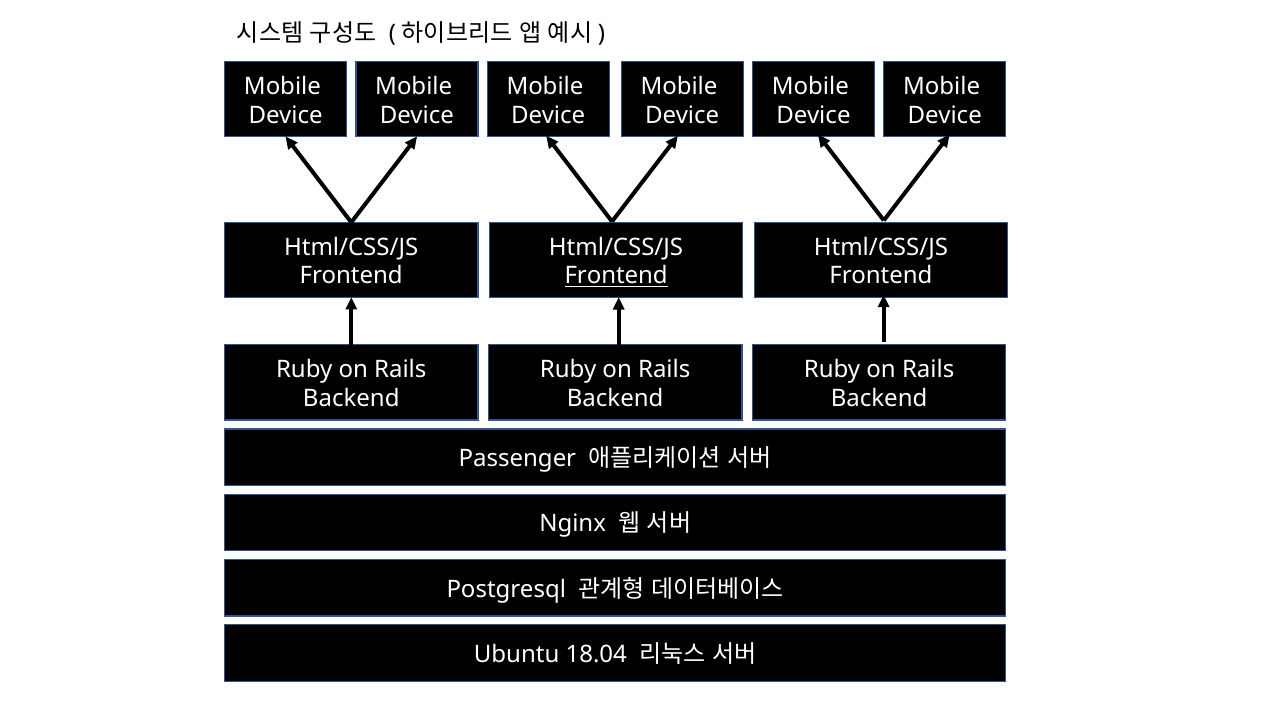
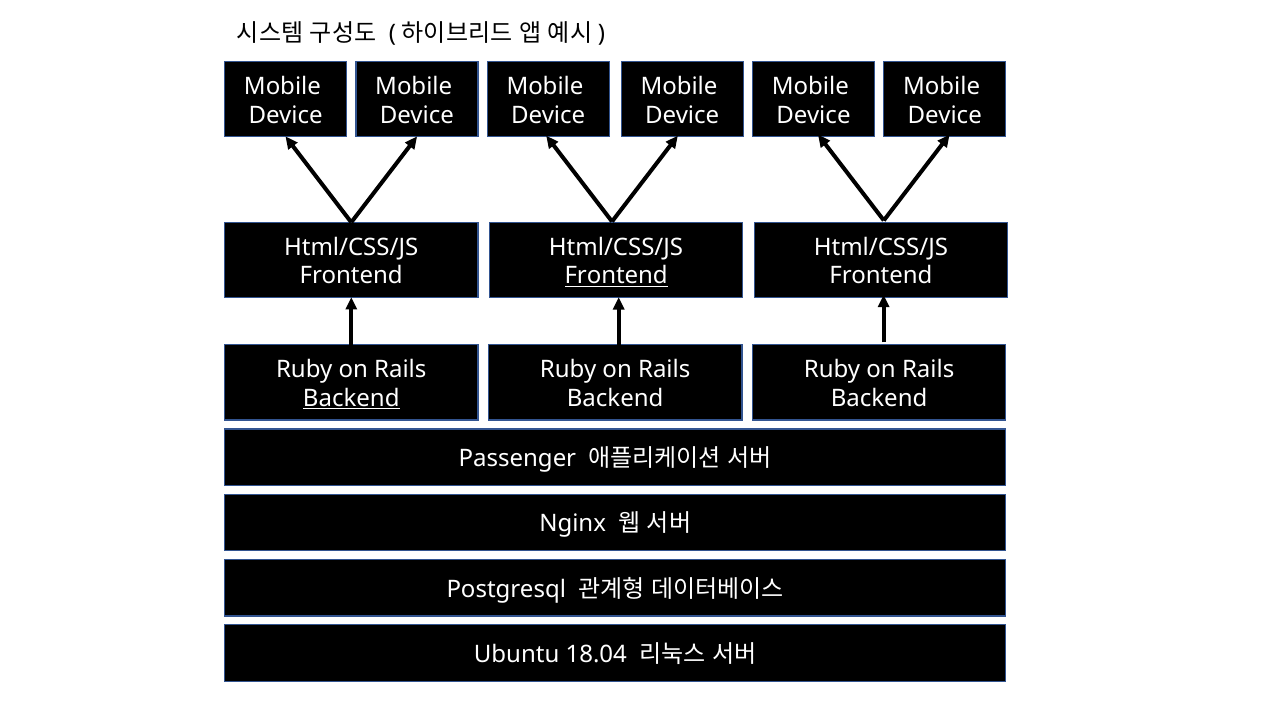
Backend underline: none -> present (351, 399)
